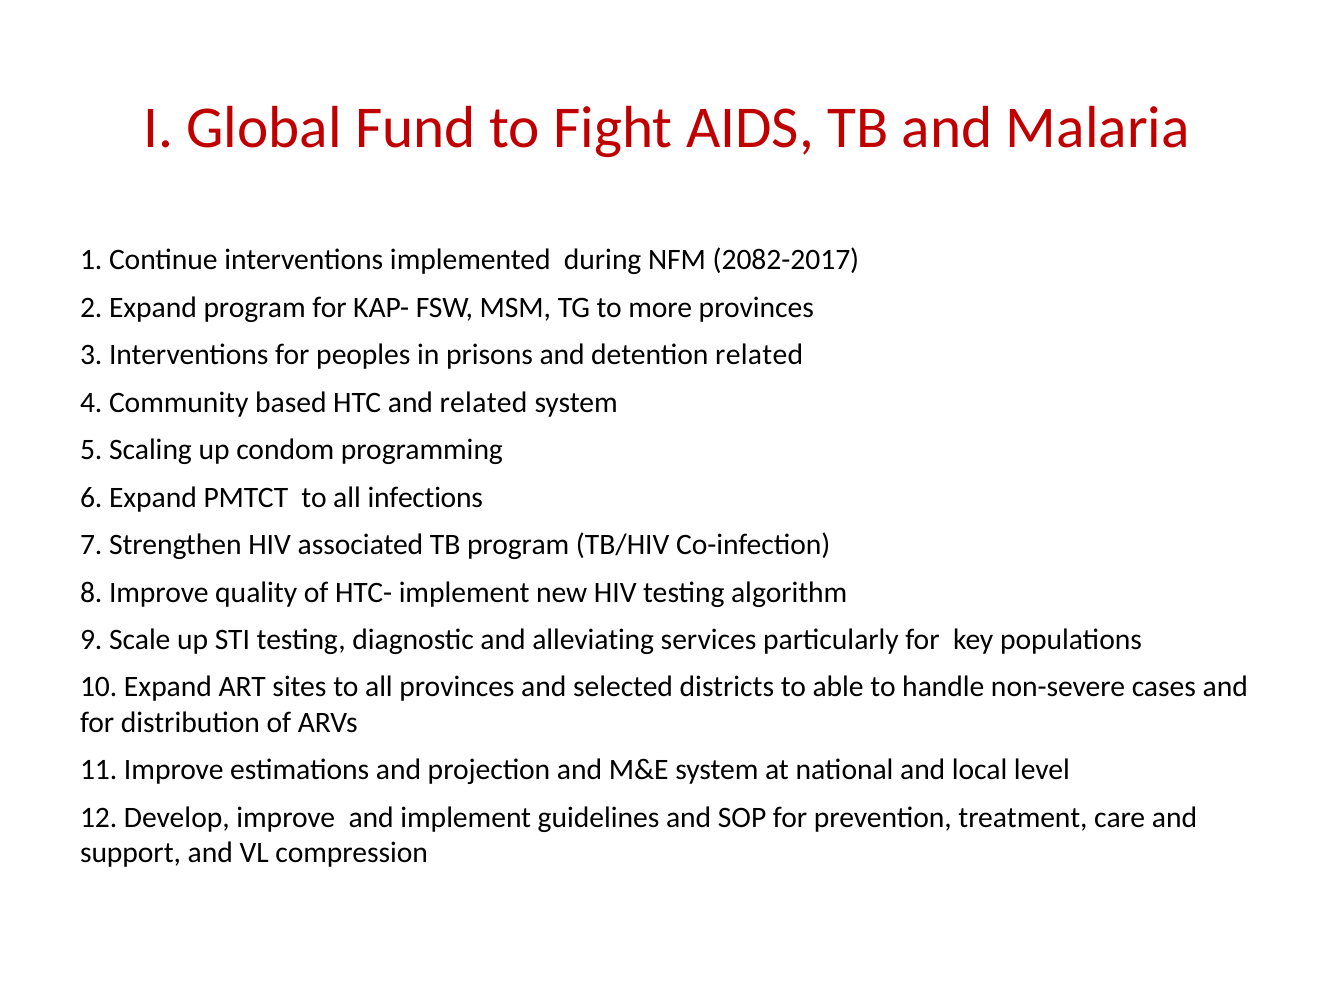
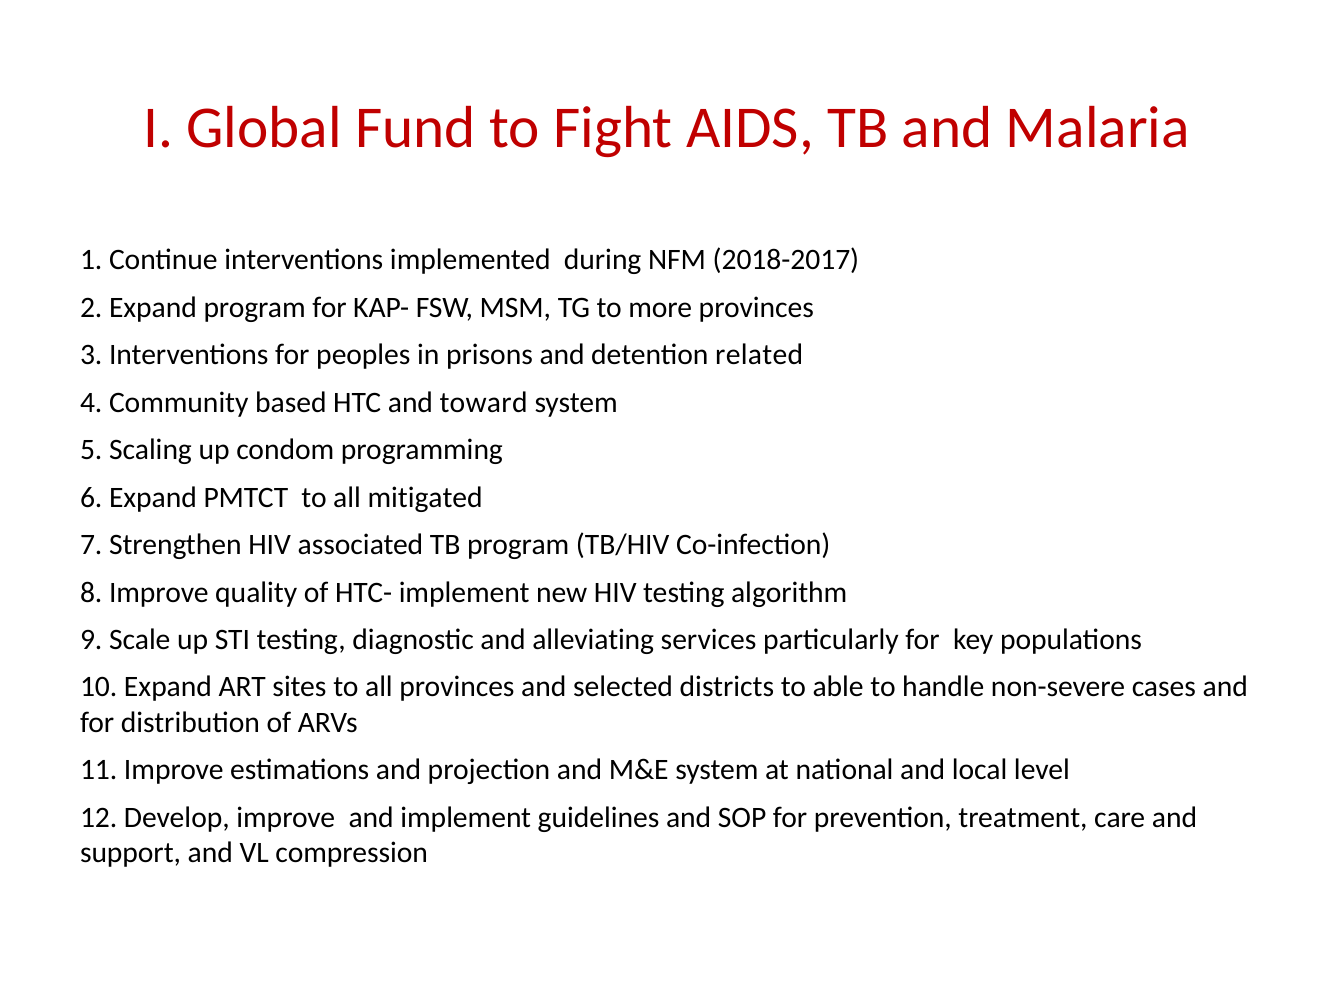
2082-2017: 2082-2017 -> 2018-2017 (786, 260)
and related: related -> toward (484, 402)
infections: infections -> mitigated (425, 497)
